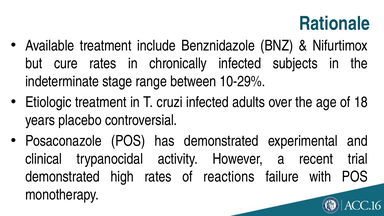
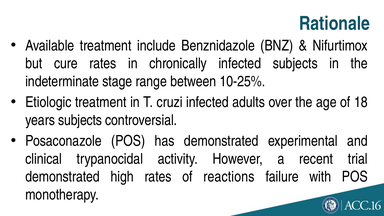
10-29%: 10-29% -> 10-25% (242, 81)
years placebo: placebo -> subjects (80, 120)
